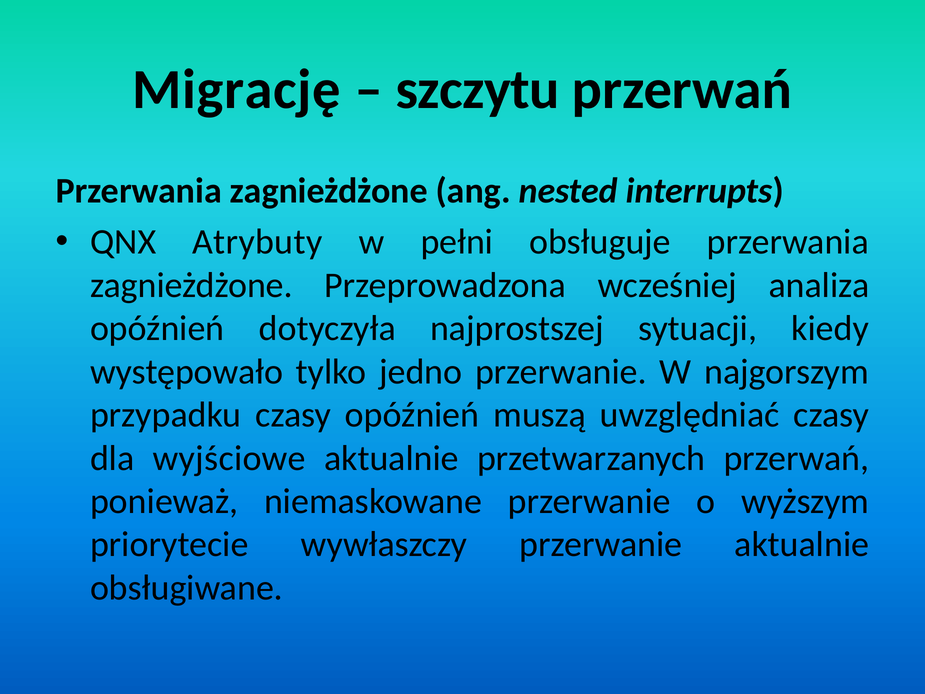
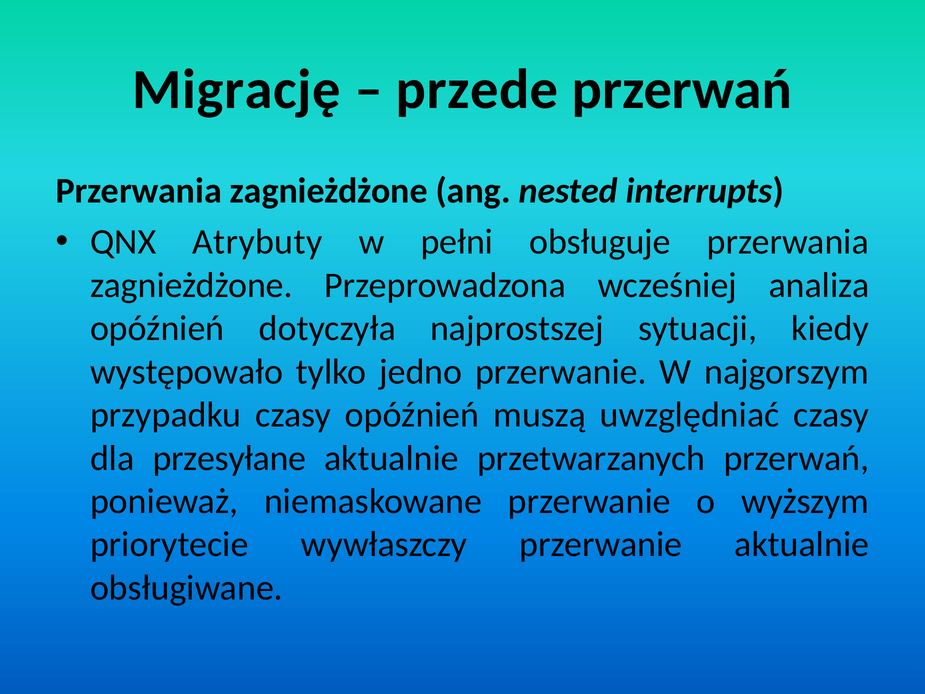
szczytu: szczytu -> przede (477, 90)
wyjściowe: wyjściowe -> przesyłane (230, 458)
